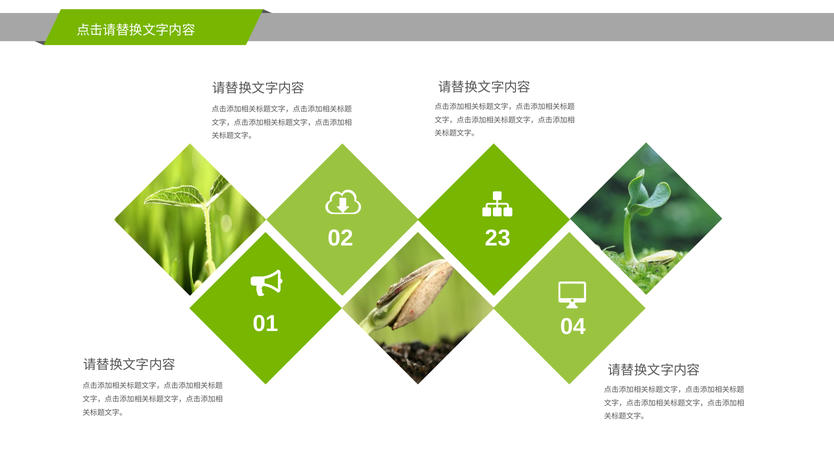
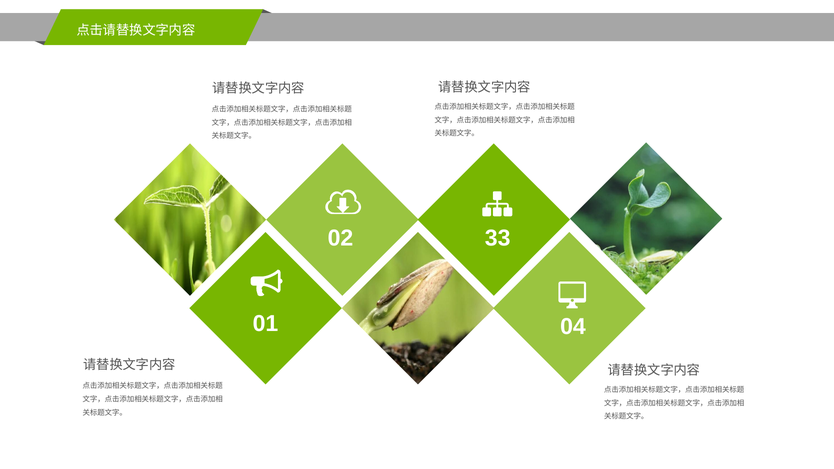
23: 23 -> 33 (498, 238)
